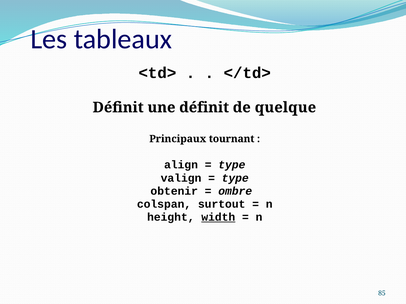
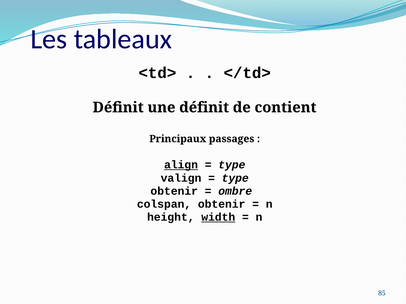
quelque: quelque -> contient (286, 108)
tournant: tournant -> passages (232, 139)
align underline: none -> present (181, 165)
colspan surtout: surtout -> obtenir (222, 204)
